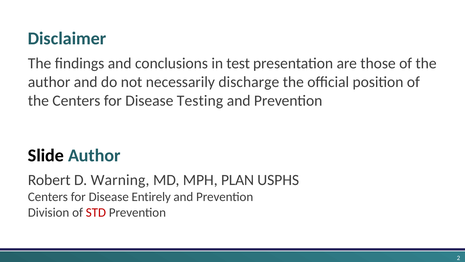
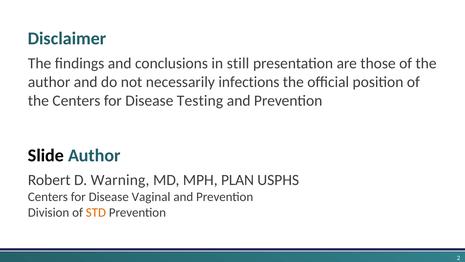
test: test -> still (238, 63)
discharge: discharge -> infections (249, 82)
Entirely: Entirely -> Vaginal (151, 197)
STD colour: red -> orange (96, 212)
